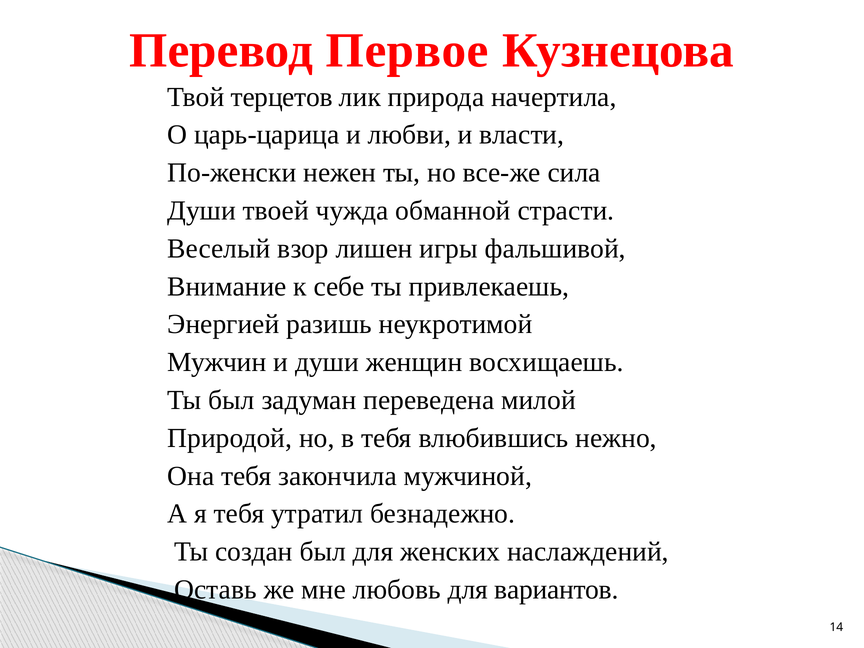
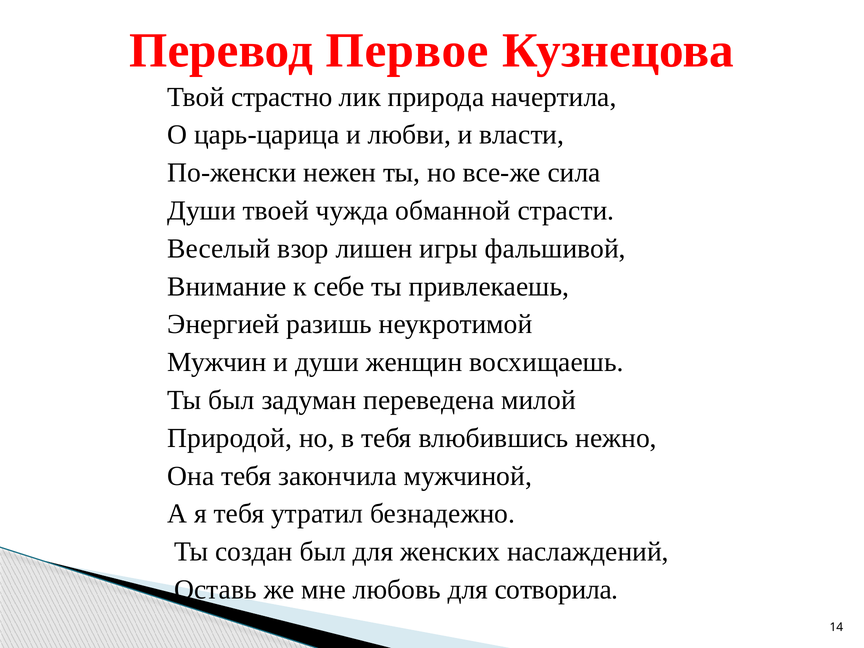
терцетов: терцетов -> страстно (282, 97)
вариантов: вариантов -> сотворила (556, 590)
